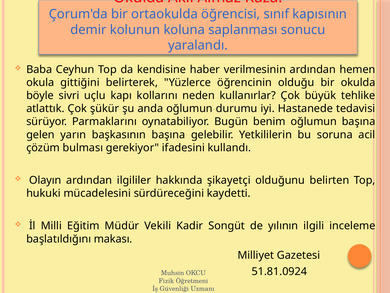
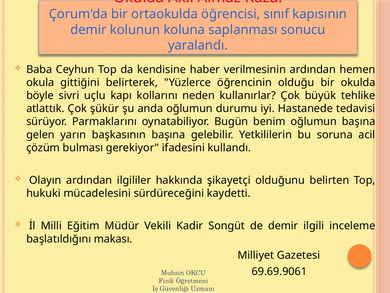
de yılının: yılının -> demir (283, 226)
51.81.0924: 51.81.0924 -> 69.69.9061 (279, 271)
